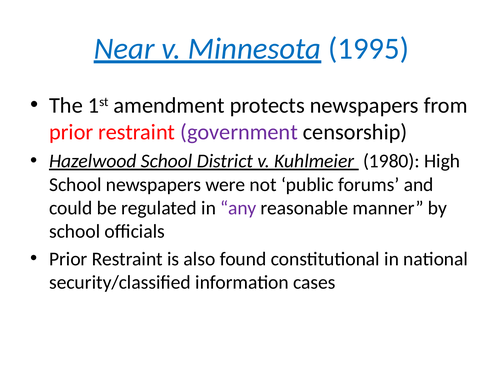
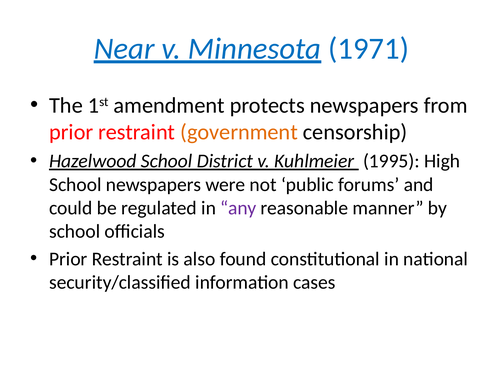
1995: 1995 -> 1971 (369, 49)
government colour: purple -> orange (239, 132)
1980: 1980 -> 1995 (391, 161)
